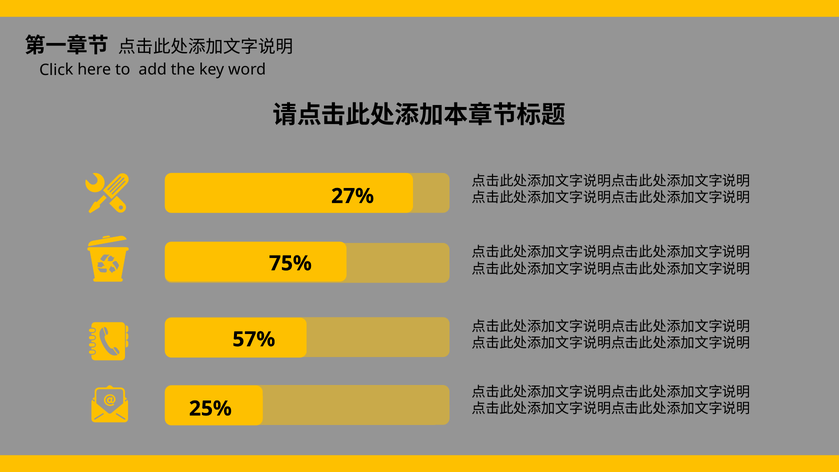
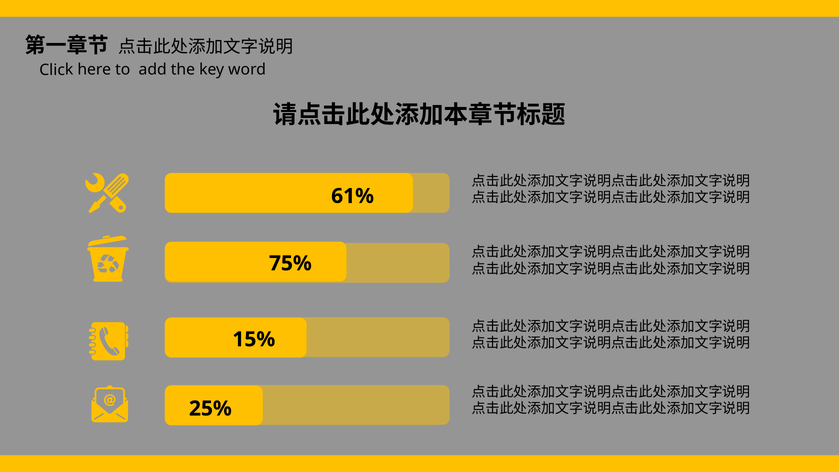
27%: 27% -> 61% (353, 196)
57%: 57% -> 15% (254, 339)
